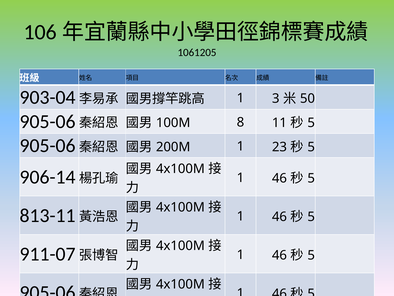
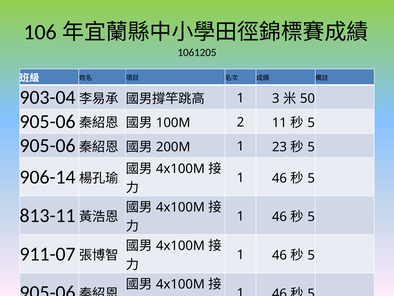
8: 8 -> 2 (240, 122)
